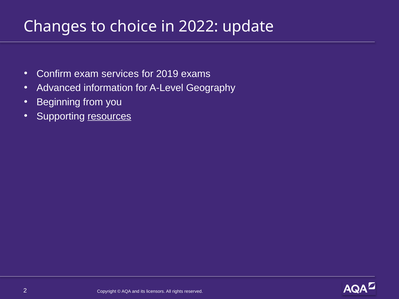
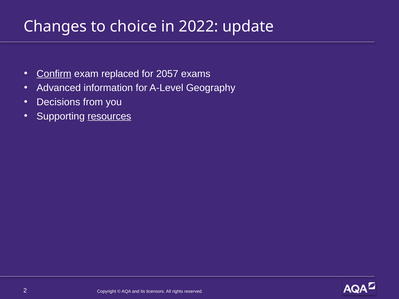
Confirm underline: none -> present (54, 74)
services: services -> replaced (120, 74)
2019: 2019 -> 2057 (167, 74)
Beginning: Beginning -> Decisions (58, 102)
